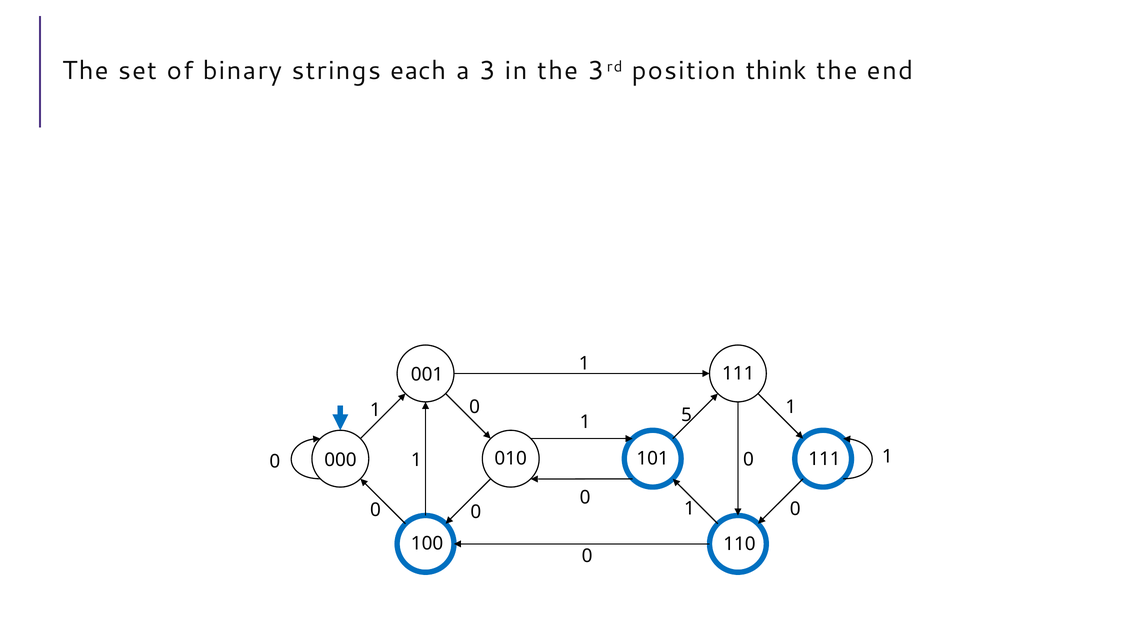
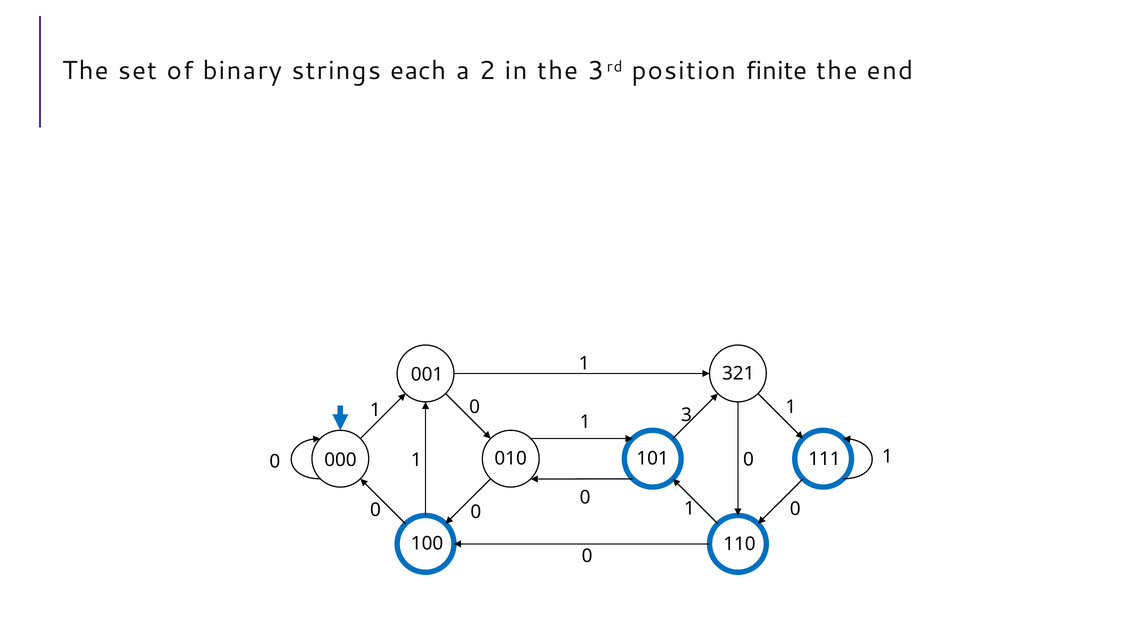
3: 3 -> 2 (487, 71)
think: think -> finite (776, 71)
001 111: 111 -> 321 (738, 373)
5: 5 -> 3 (686, 415)
